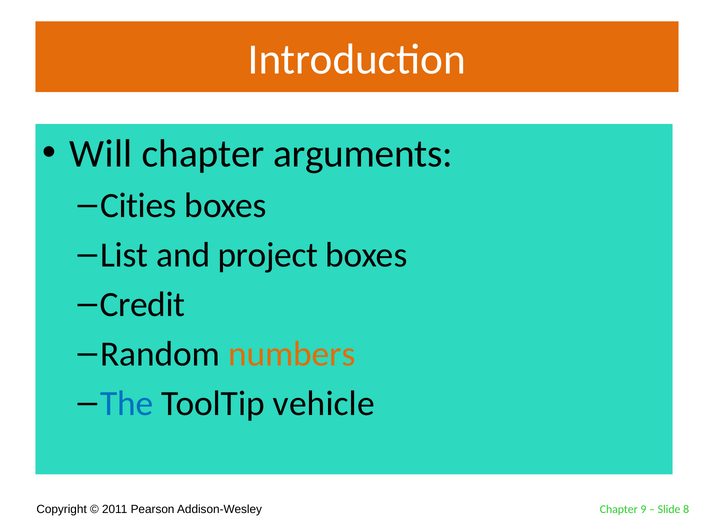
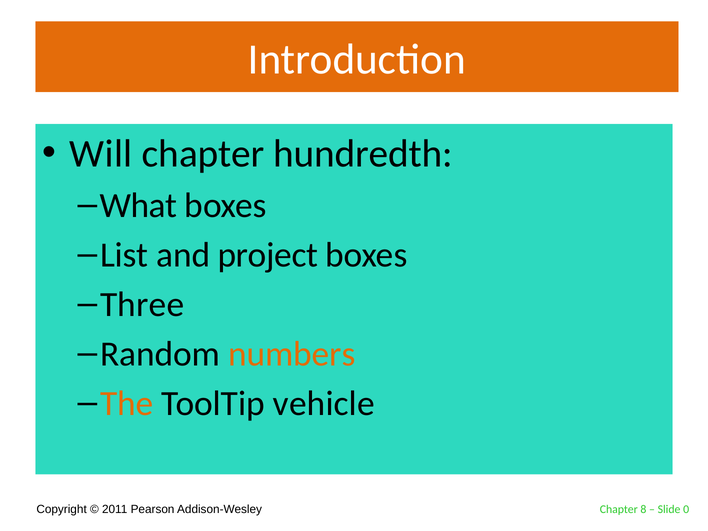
arguments: arguments -> hundredth (363, 154)
Cities: Cities -> What (138, 205)
Credit: Credit -> Three (142, 305)
The colour: blue -> orange (127, 404)
9: 9 -> 8 (643, 509)
8: 8 -> 0 (686, 509)
